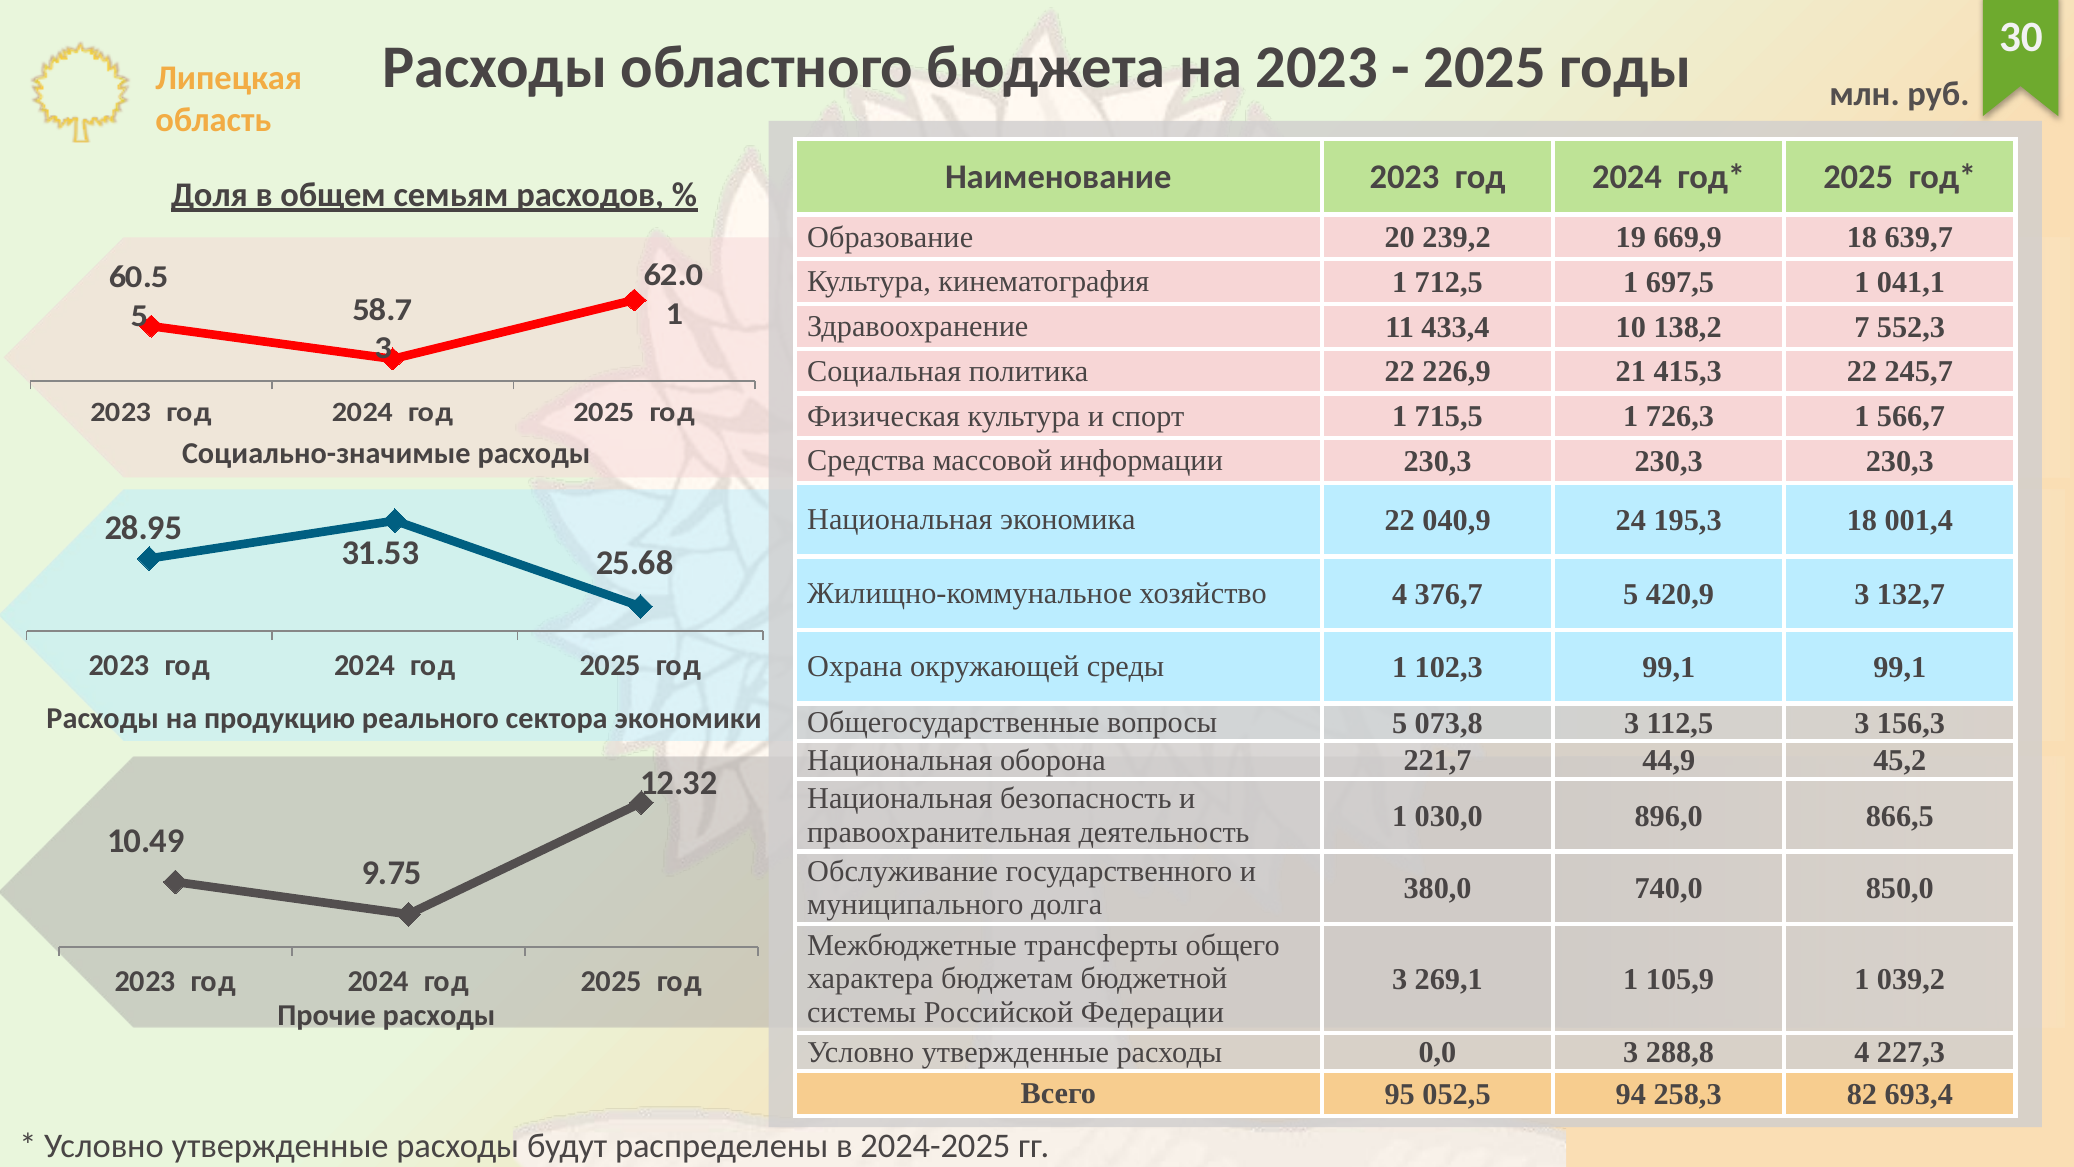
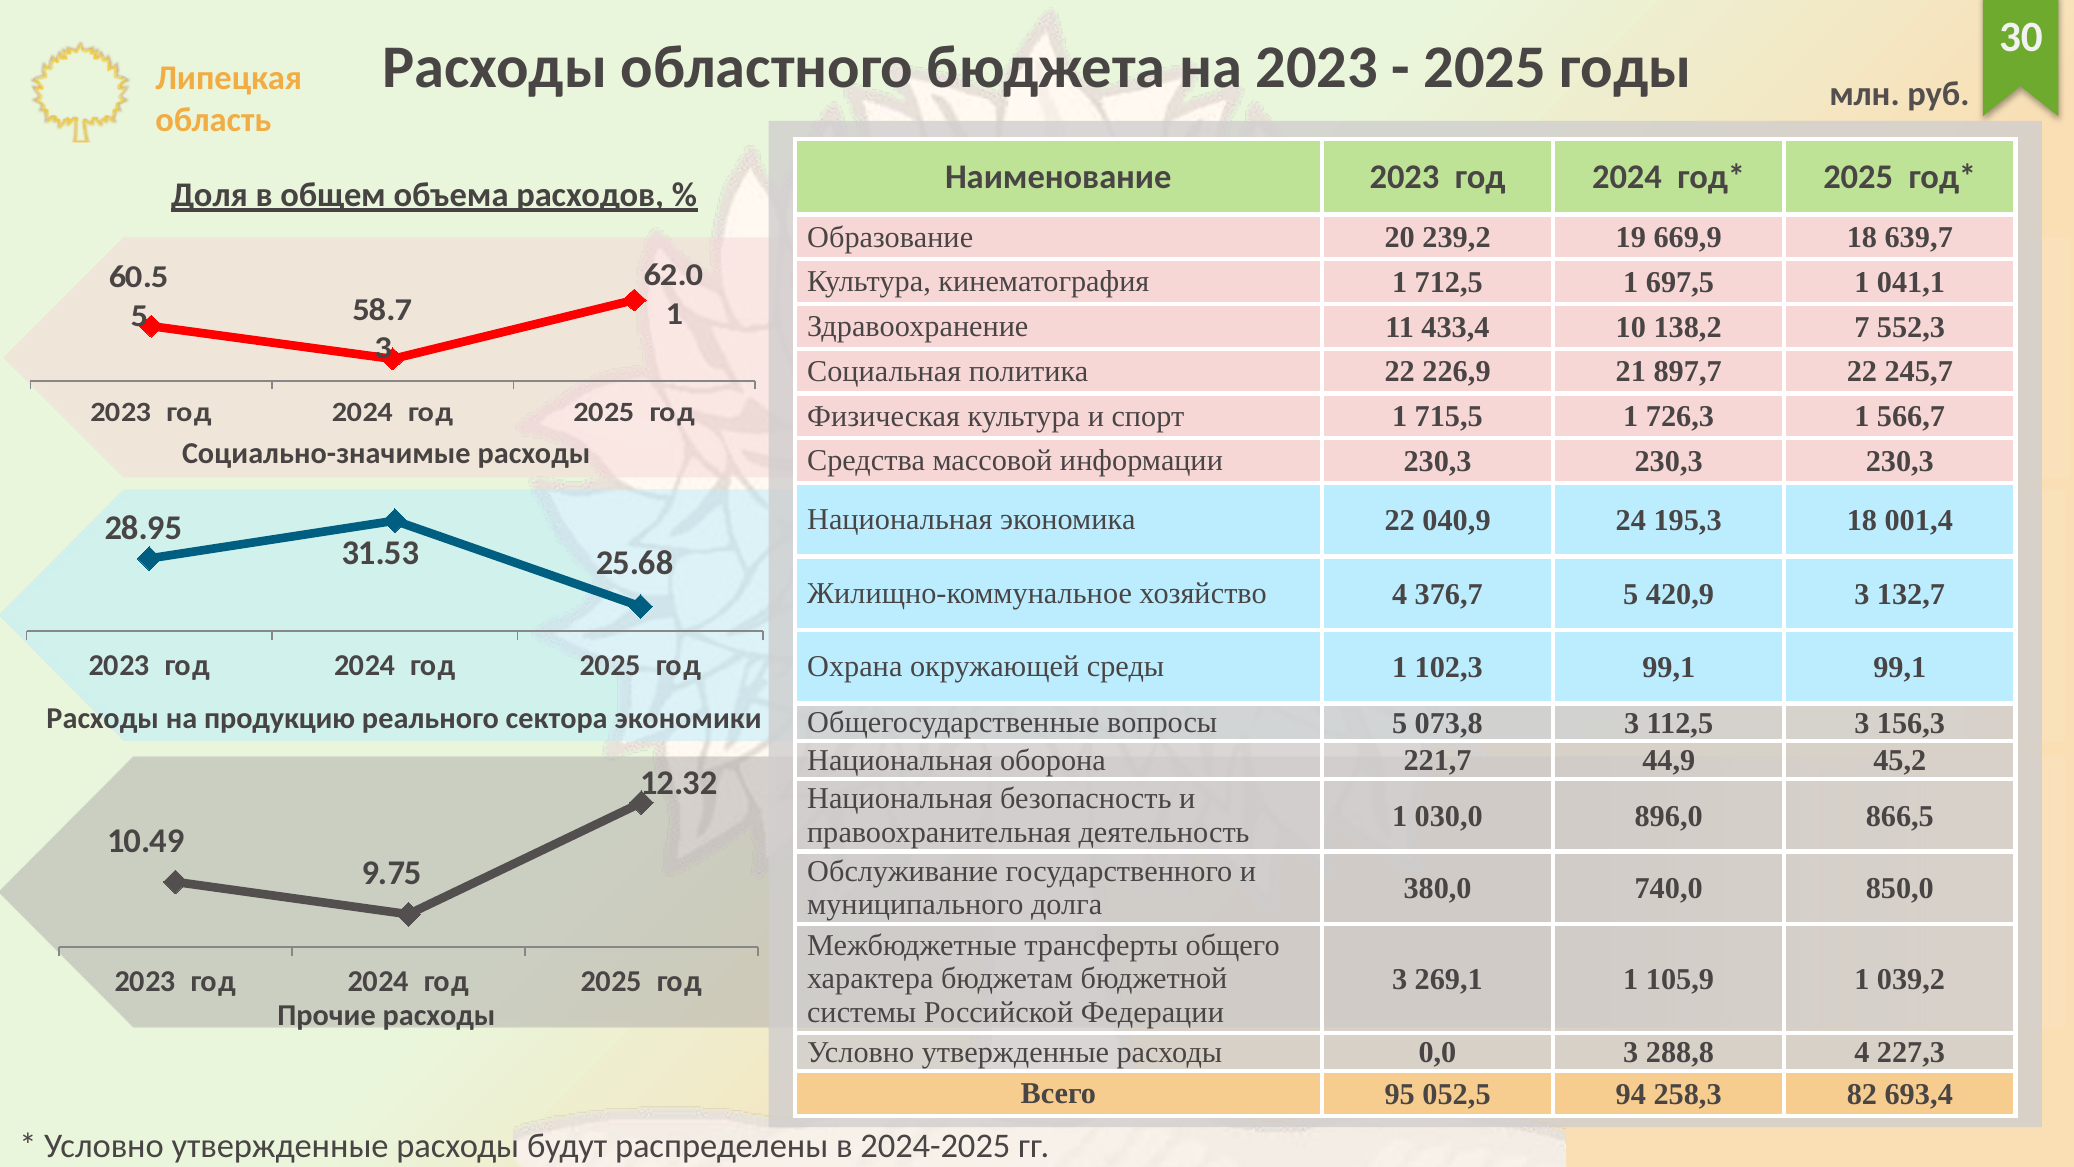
семьям: семьям -> объема (451, 195)
415,3: 415,3 -> 897,7 (1688, 372)
